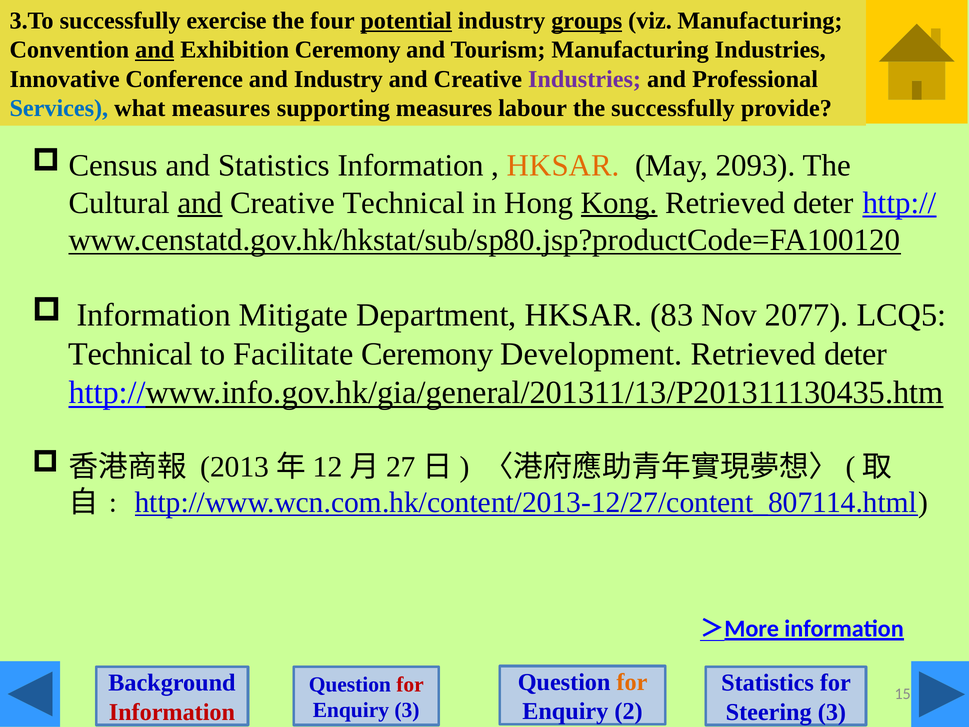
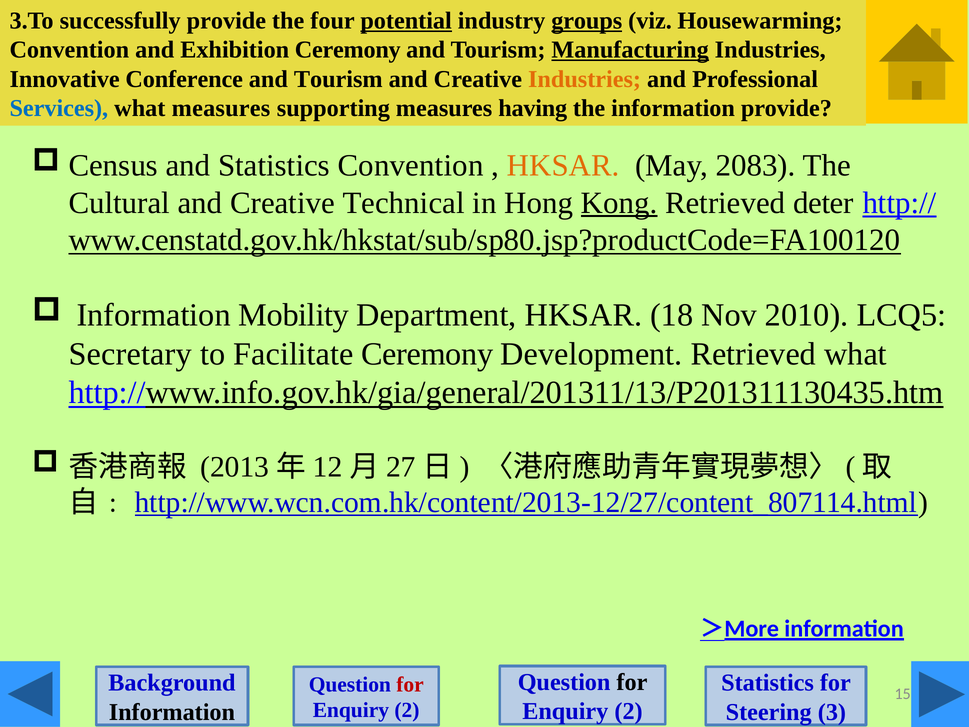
successfully exercise: exercise -> provide (226, 21)
viz Manufacturing: Manufacturing -> Housewarming (760, 21)
and underline: present -> none (155, 50)
Manufacturing underline: none -> present (630, 50)
Industry: Industry -> Tourism (338, 79)
Industries colour: purple -> orange (585, 79)
labour: labour -> having (533, 108)
the successfully: successfully -> information (673, 108)
Statistics Information: Information -> Convention (411, 166)
2093: 2093 -> 2083 (756, 166)
and underline: present -> none (200, 203)
Mitigate: Mitigate -> Mobility (294, 315)
83: 83 -> 18 (672, 315)
2077: 2077 -> 2010 (807, 315)
Technical: Technical -> Secretary (130, 354)
Development Retrieved deter: deter -> what (855, 354)
for colour: orange -> black (632, 682)
3: 3 -> 2 (407, 710)
Information colour: red -> black (172, 712)
